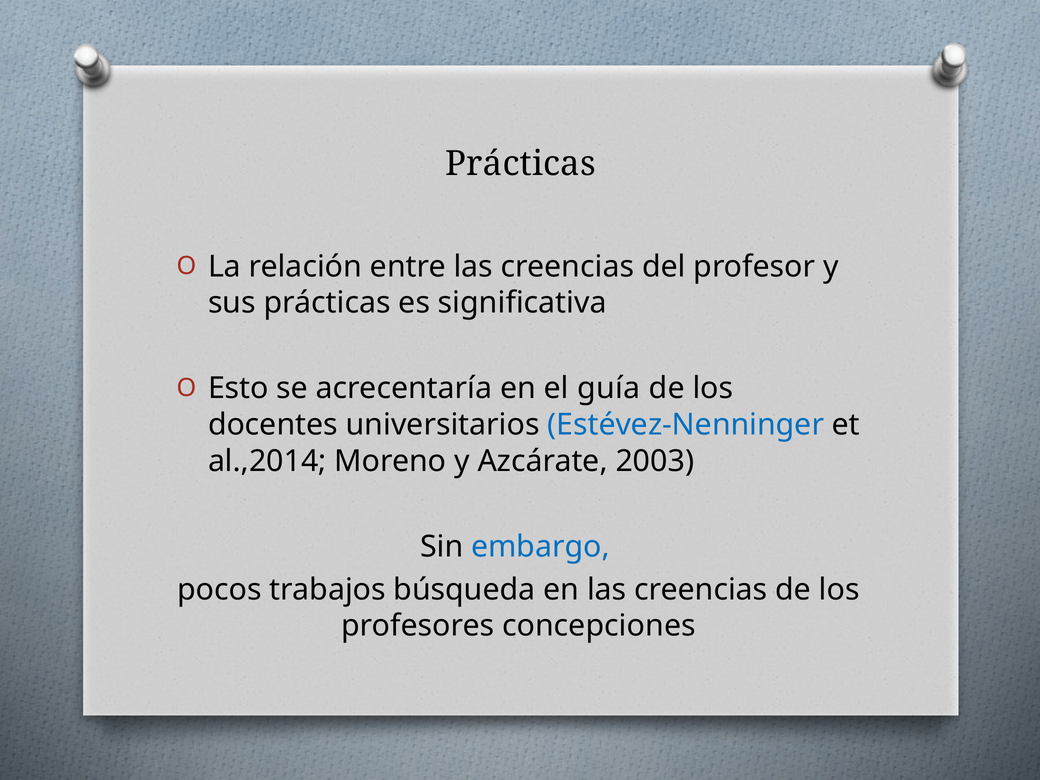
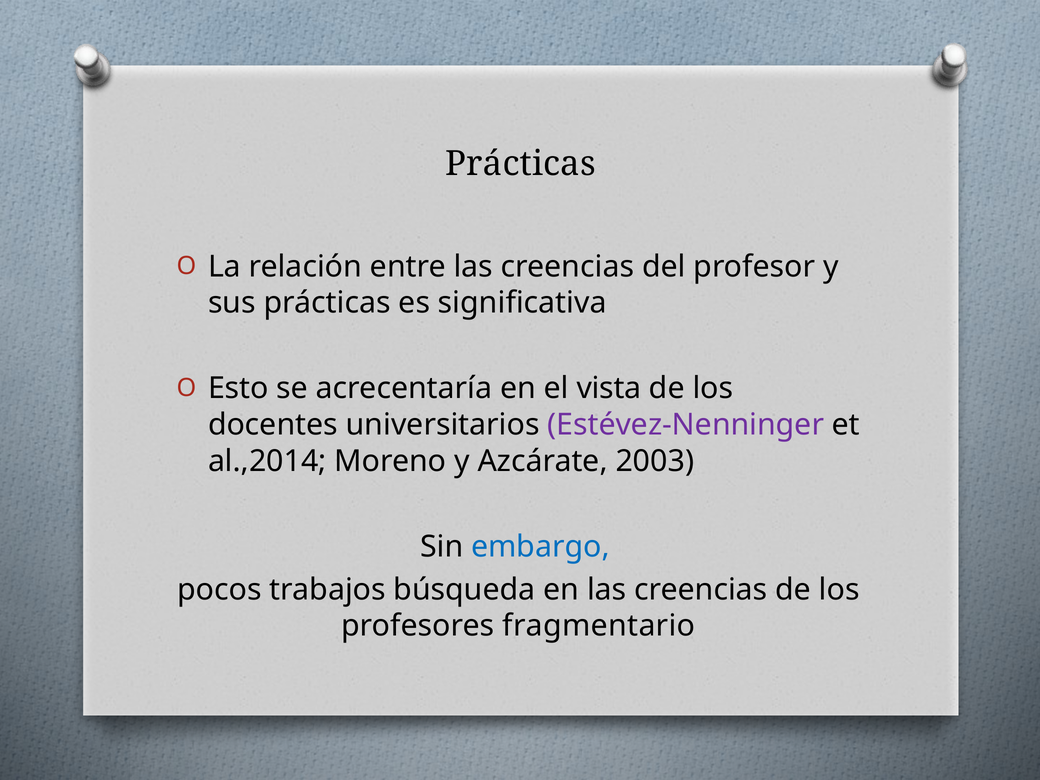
guía: guía -> vista (609, 388)
Estévez-Nenninger colour: blue -> purple (686, 425)
concepciones: concepciones -> fragmentario (599, 626)
